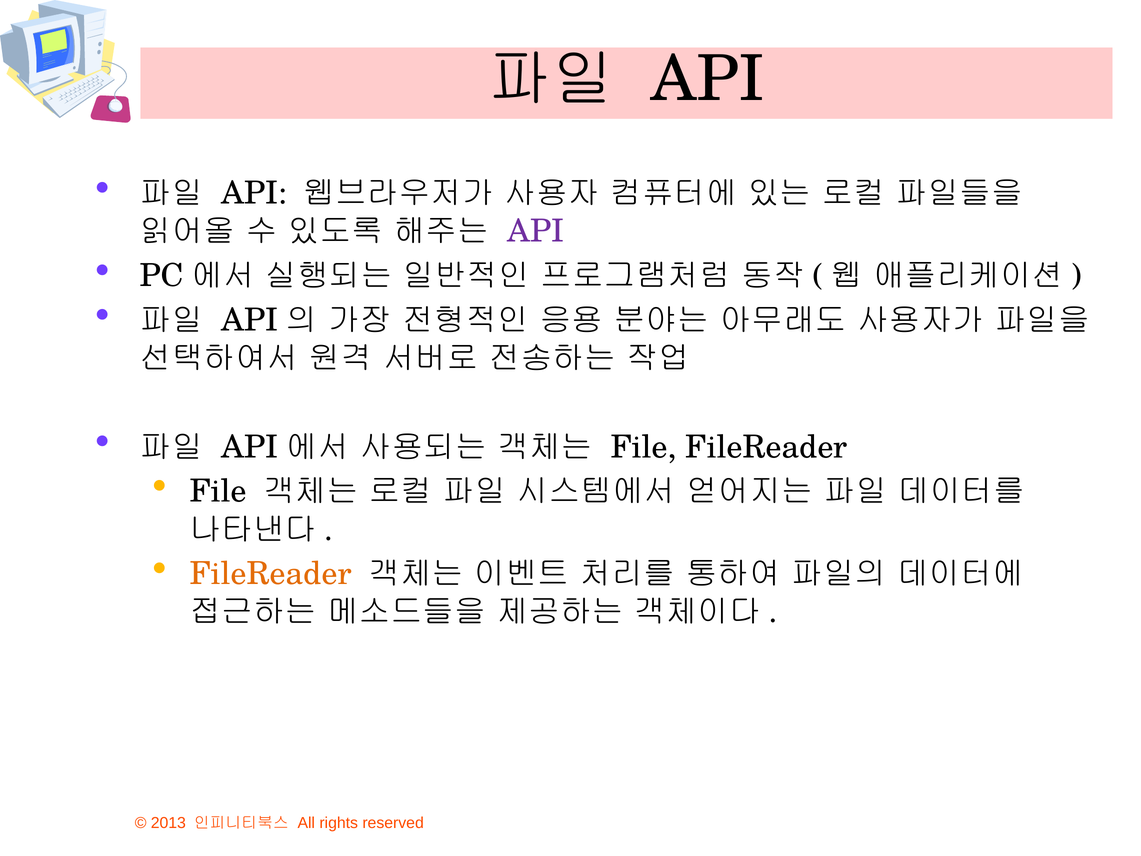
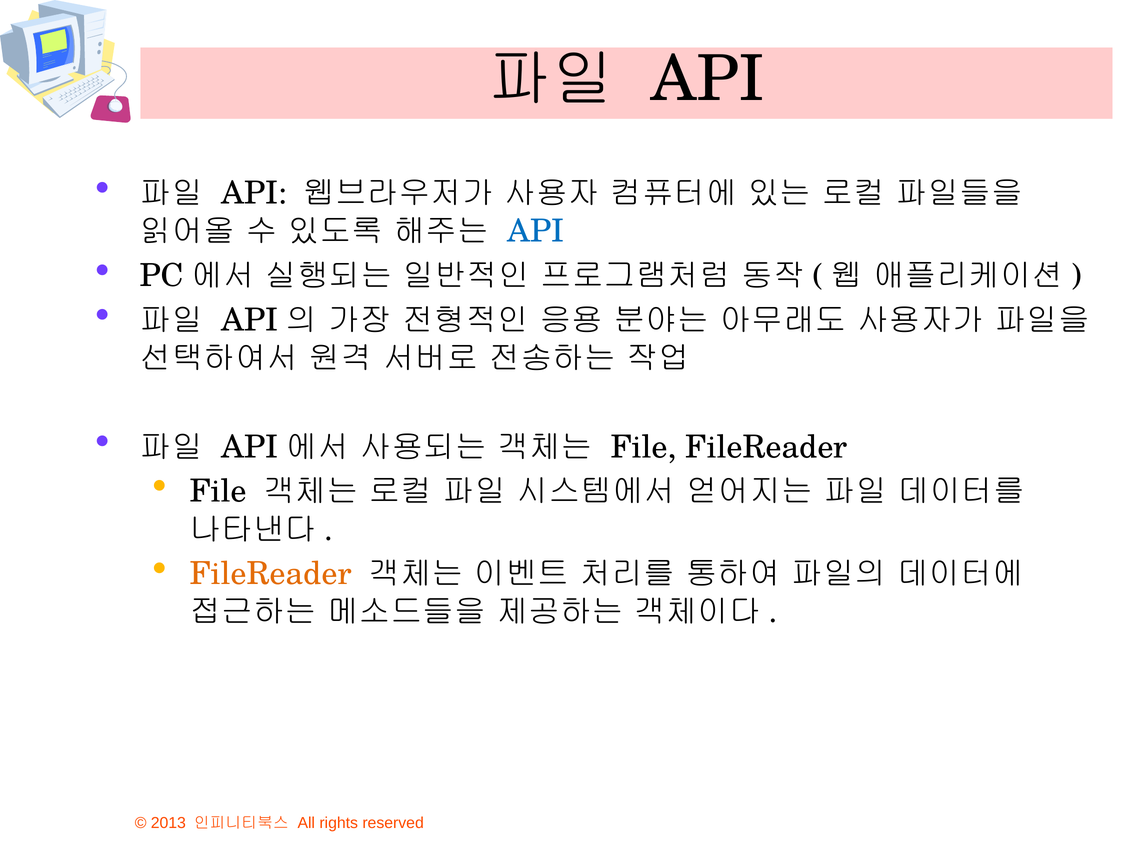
API colour: purple -> blue (536, 231)
